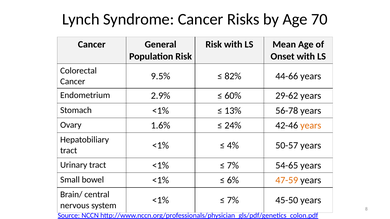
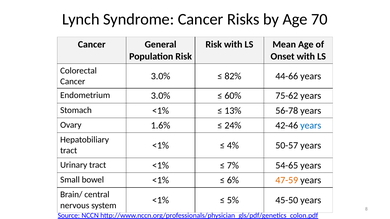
9.5%: 9.5% -> 3.0% (161, 76)
Endometrium 2.9%: 2.9% -> 3.0% (161, 96)
29-62: 29-62 -> 75-62 (287, 96)
years colour: orange -> blue (311, 126)
7%: 7% -> 5% (233, 200)
